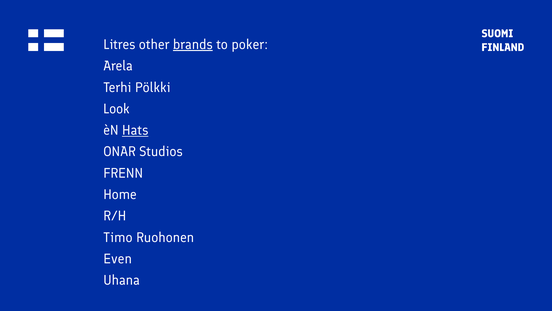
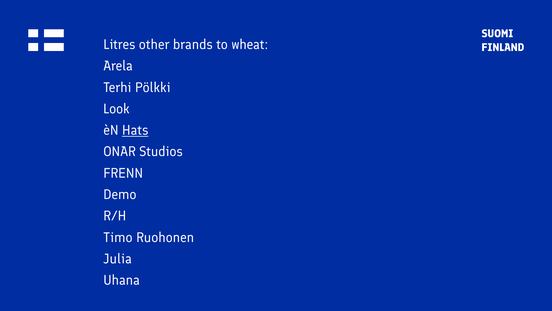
brands underline: present -> none (193, 44)
poker: poker -> wheat (250, 44)
Home: Home -> Demo (120, 194)
Even: Even -> Julia (118, 259)
